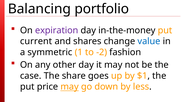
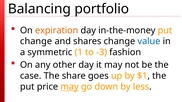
expiration colour: purple -> orange (57, 31)
current: current -> change (36, 41)
-2: -2 -> -3 (102, 52)
